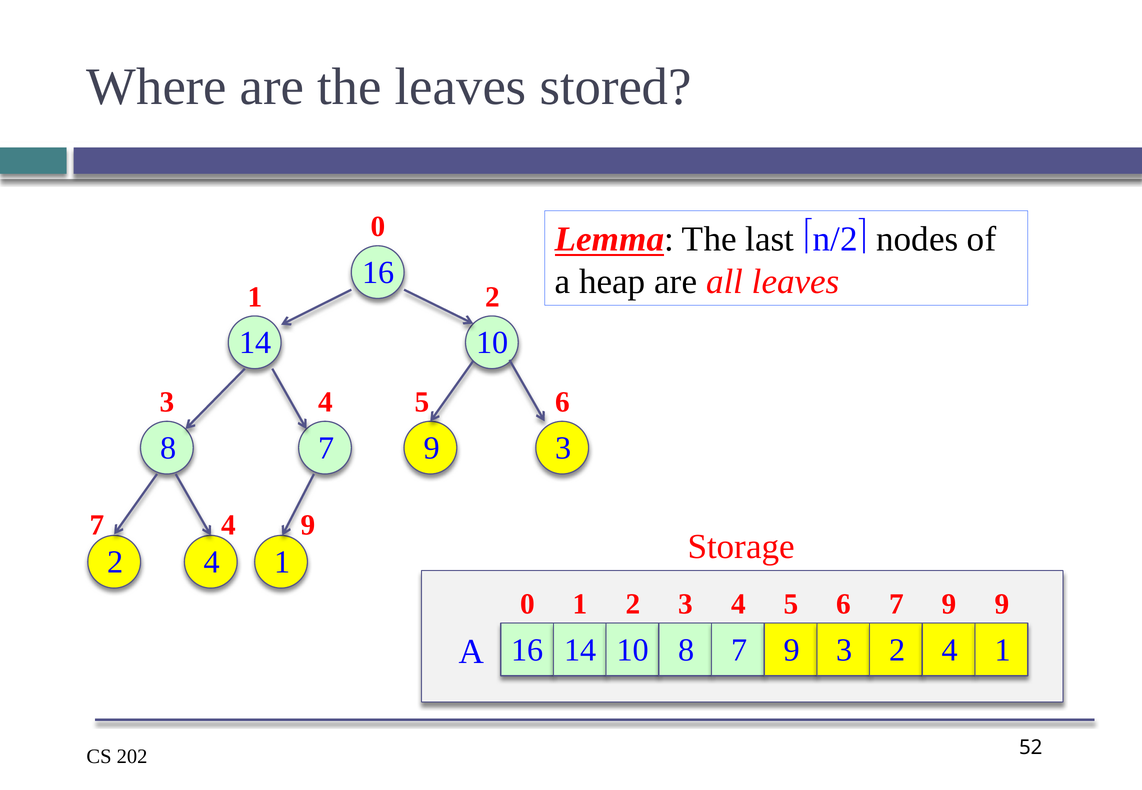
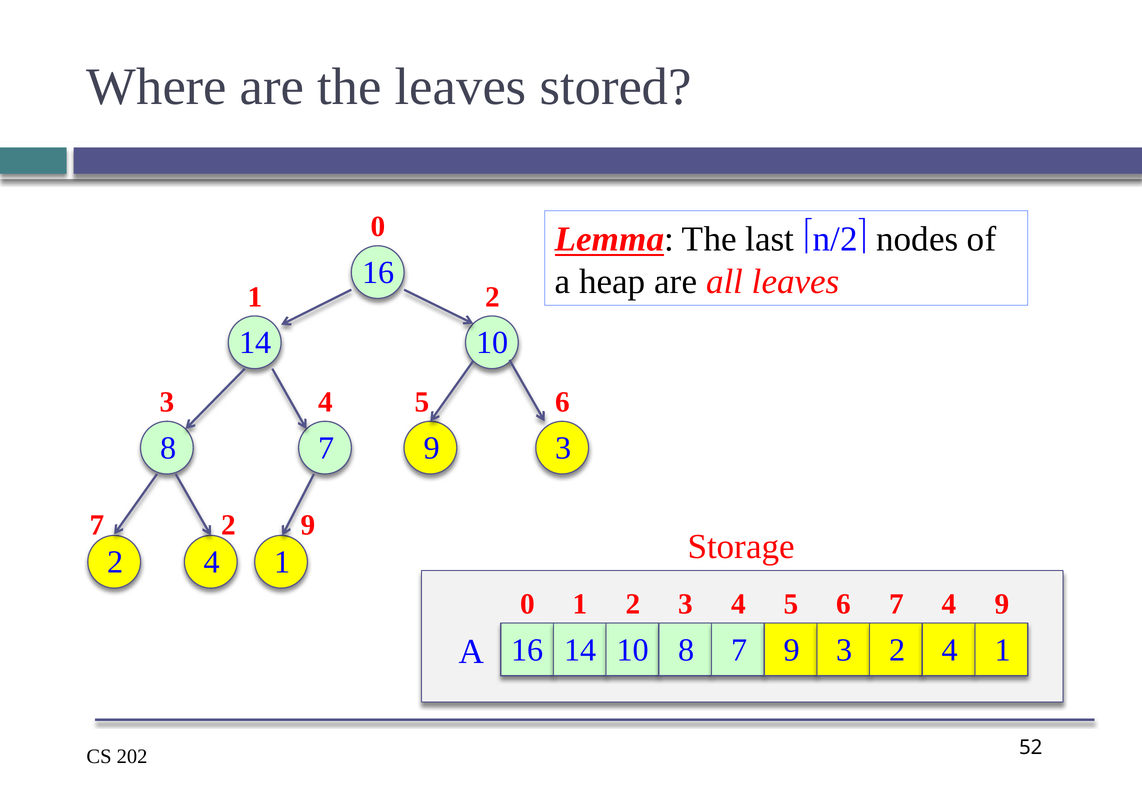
4: 4 -> 2 (229, 526)
6 7 9: 9 -> 4 (949, 605)
